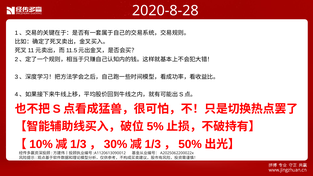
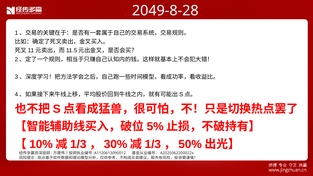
2020-8-28: 2020-8-28 -> 2049-8-28 (165, 11)
